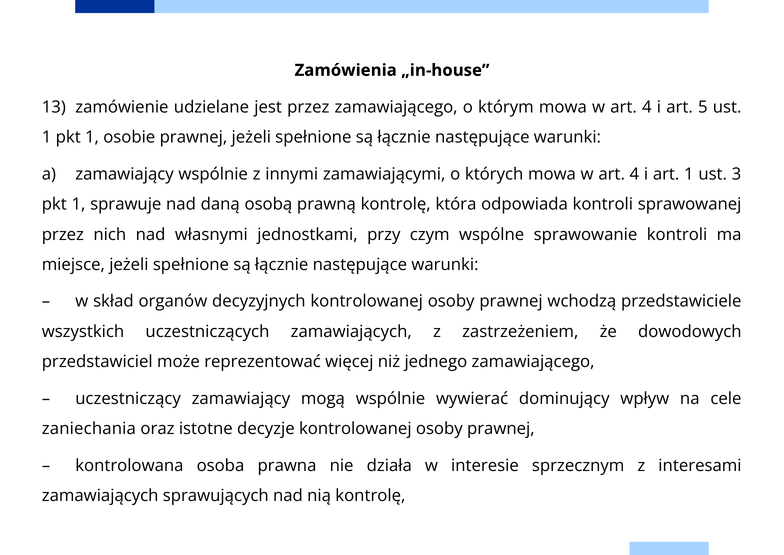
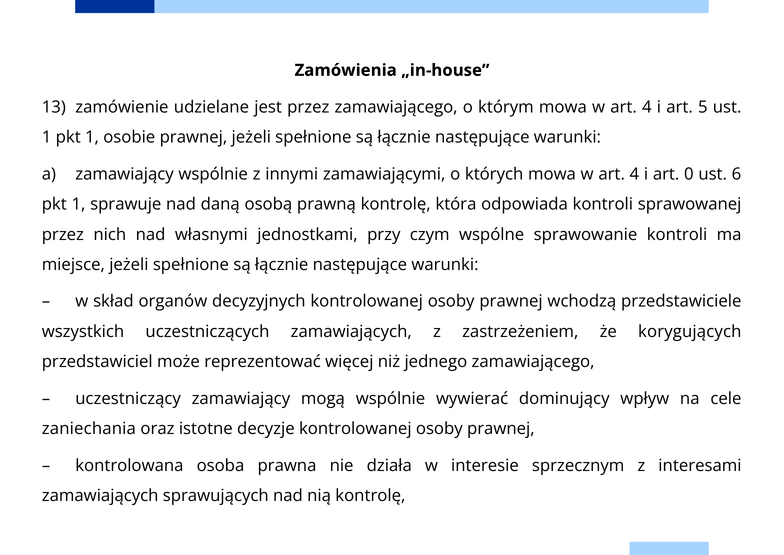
art 1: 1 -> 0 (689, 174)
3: 3 -> 6 (737, 174)
dowodowych: dowodowych -> korygujących (690, 331)
